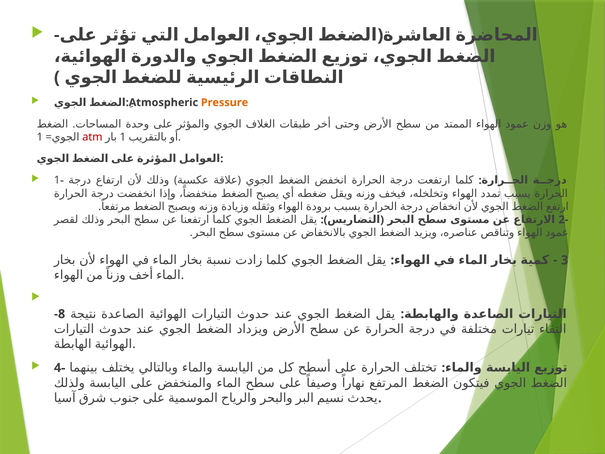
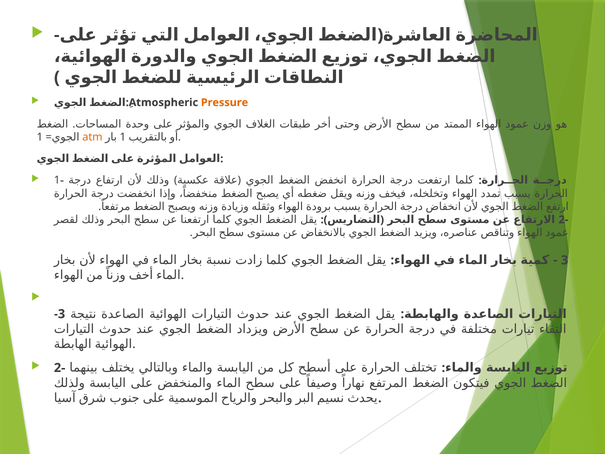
atm colour: red -> orange (92, 137)
-8: -8 -> -3 (60, 314)
4-: 4- -> 2- (60, 368)
